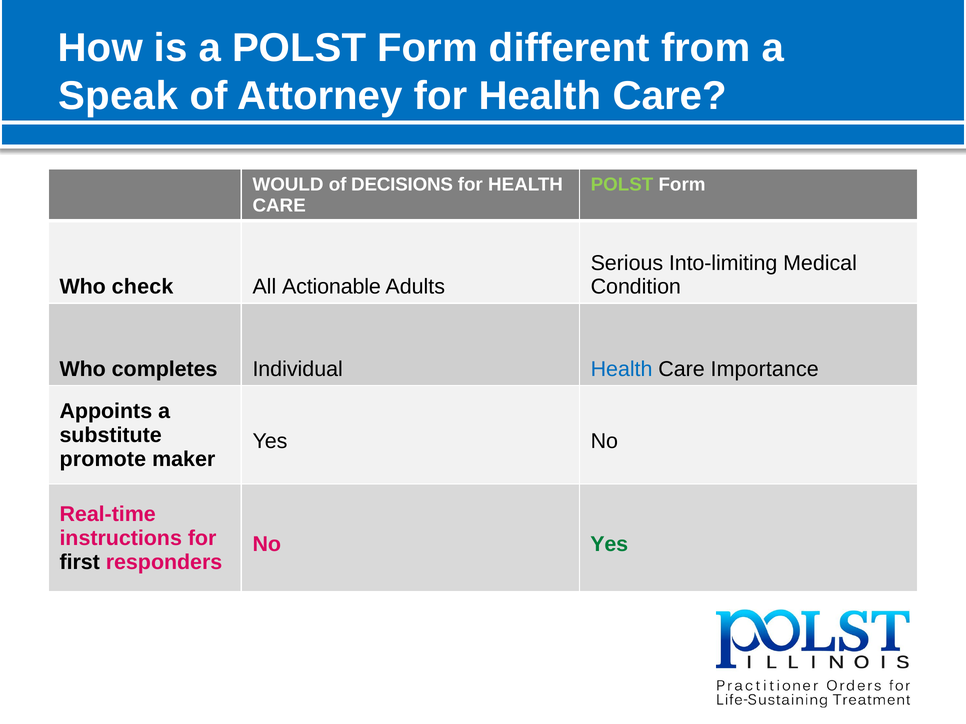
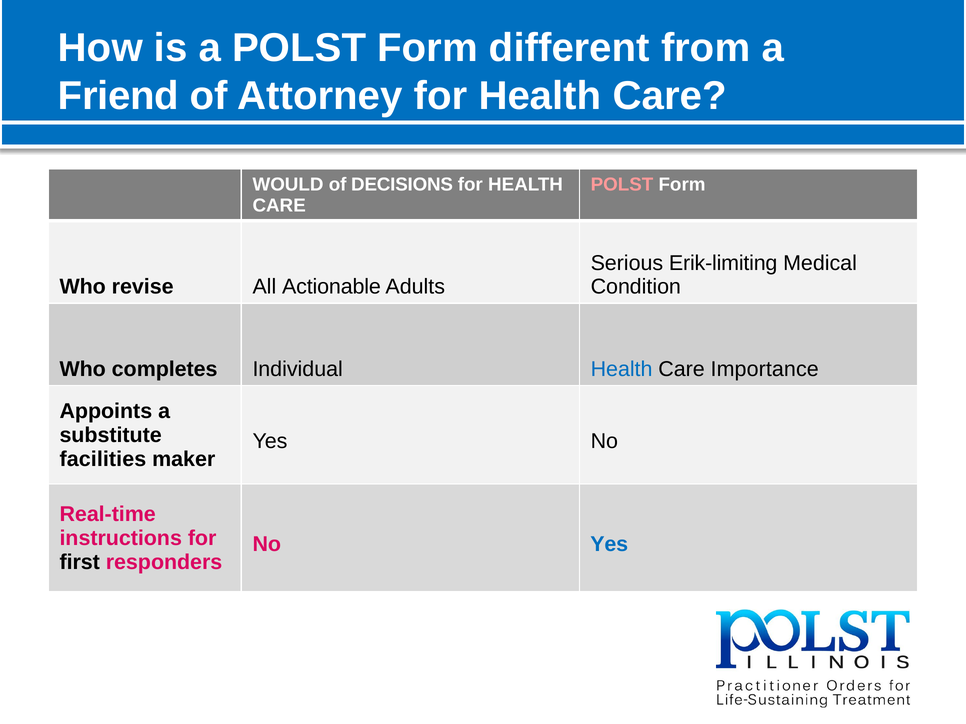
Speak: Speak -> Friend (118, 96)
POLST colour: light green -> pink (622, 185)
Into-limiting: Into-limiting -> Erik-limiting (723, 263)
check: check -> revise (143, 287)
promote: promote -> facilities (103, 459)
Yes colour: green -> blue (609, 544)
